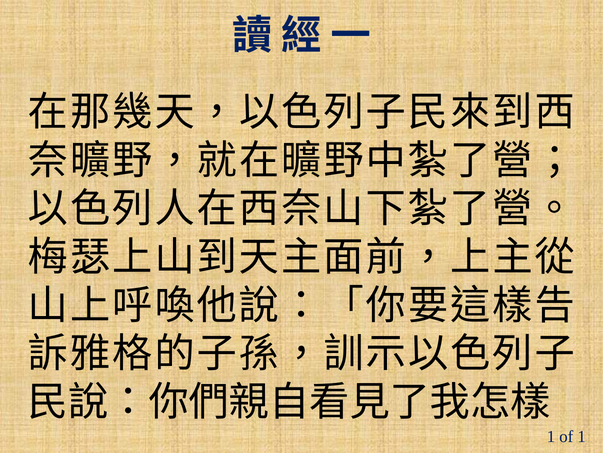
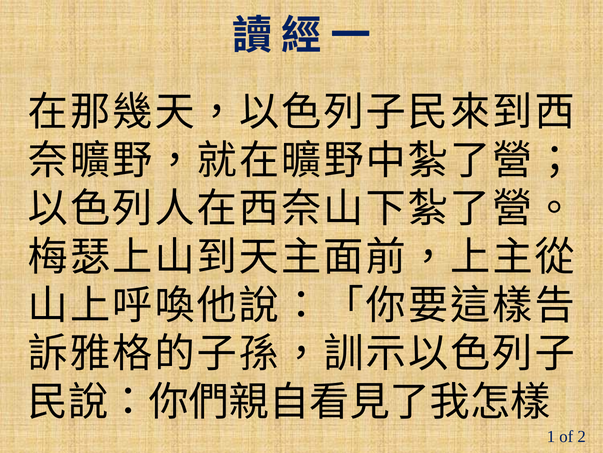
of 1: 1 -> 2 (582, 436)
